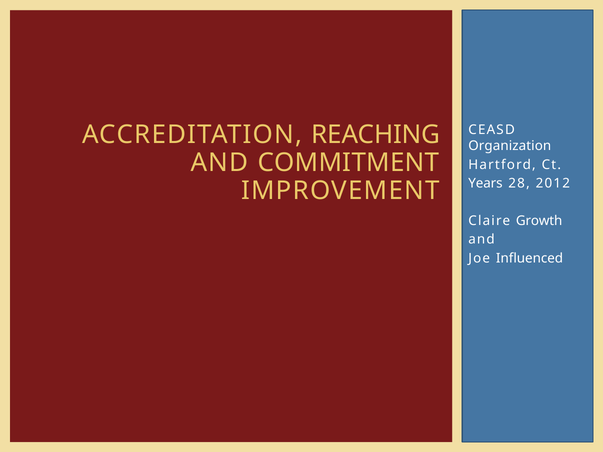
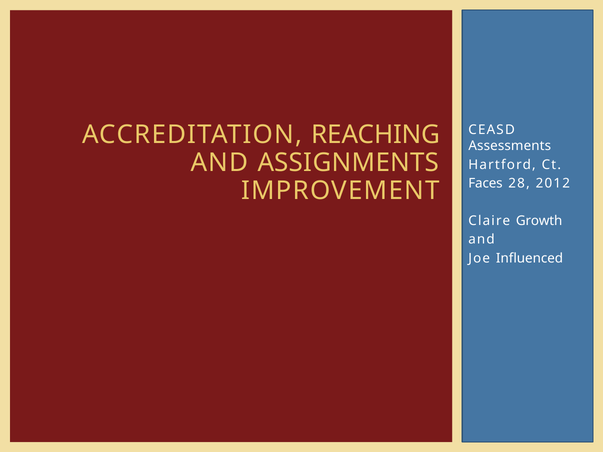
Organization: Organization -> Assessments (510, 146)
COMMITMENT: COMMITMENT -> ASSIGNMENTS (348, 163)
Years: Years -> Faces (485, 183)
